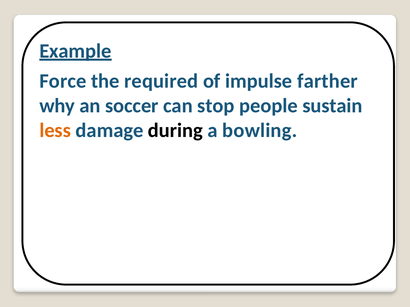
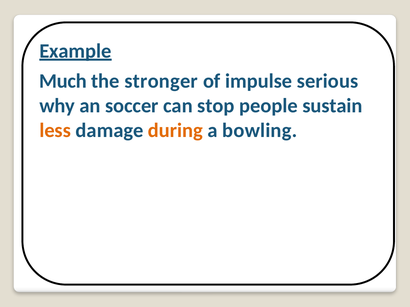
Force: Force -> Much (63, 81)
required: required -> stronger (161, 81)
farther: farther -> serious (328, 81)
during colour: black -> orange (175, 131)
